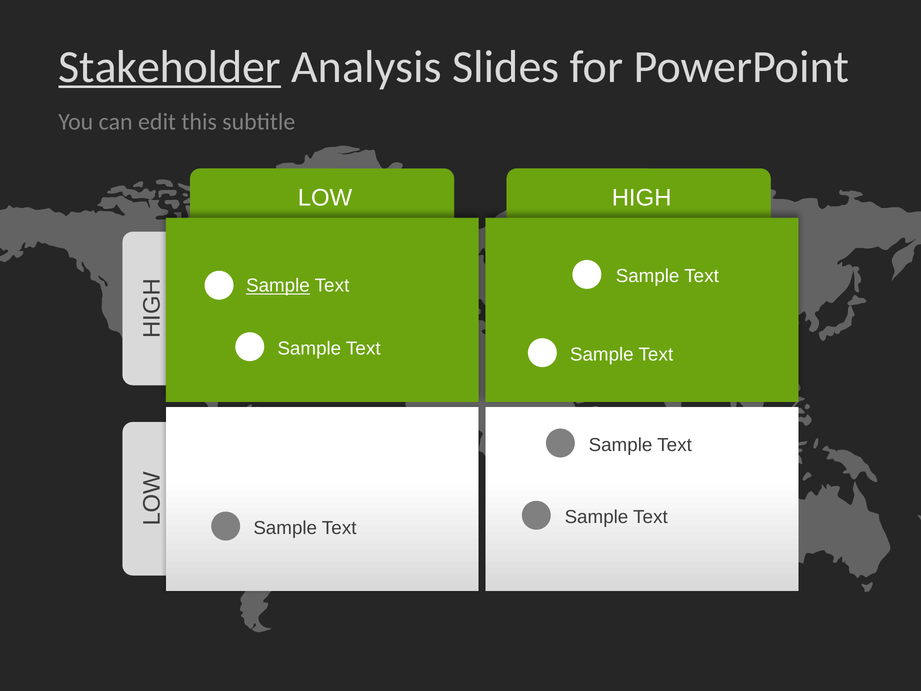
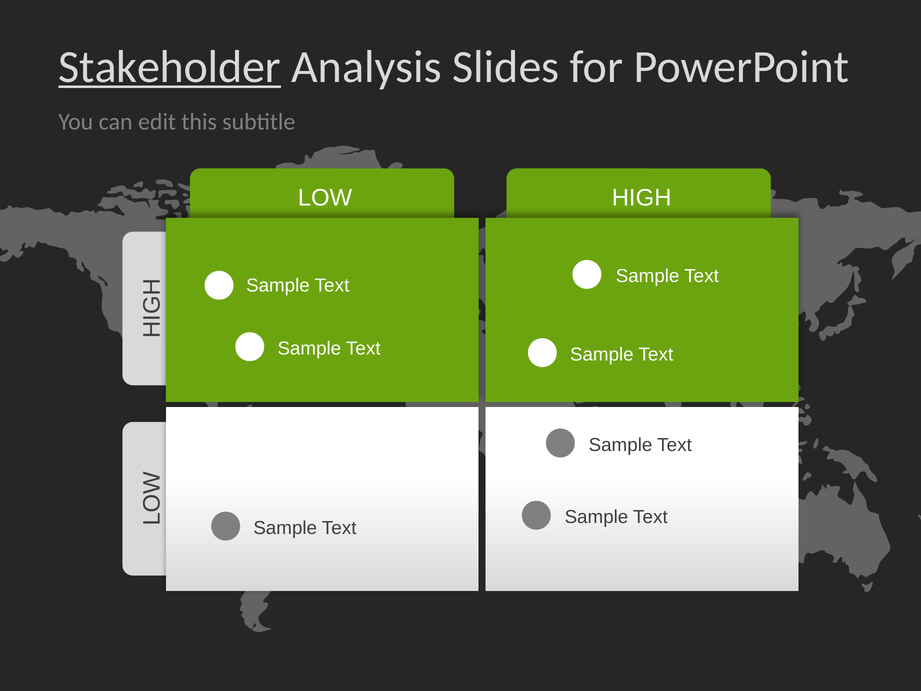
Sample underline: present -> none (278, 286)
